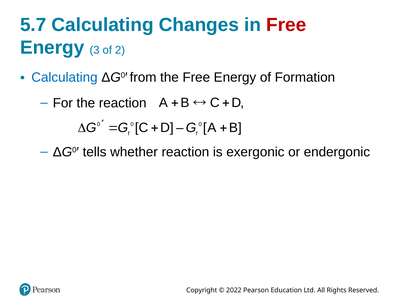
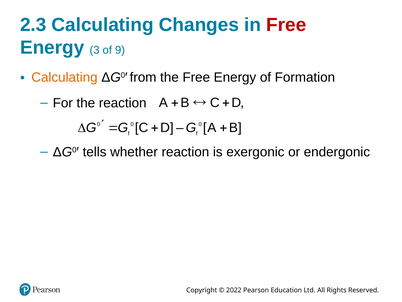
5.7: 5.7 -> 2.3 (33, 25)
2: 2 -> 9 (120, 50)
Calculating colour: blue -> orange (64, 77)
